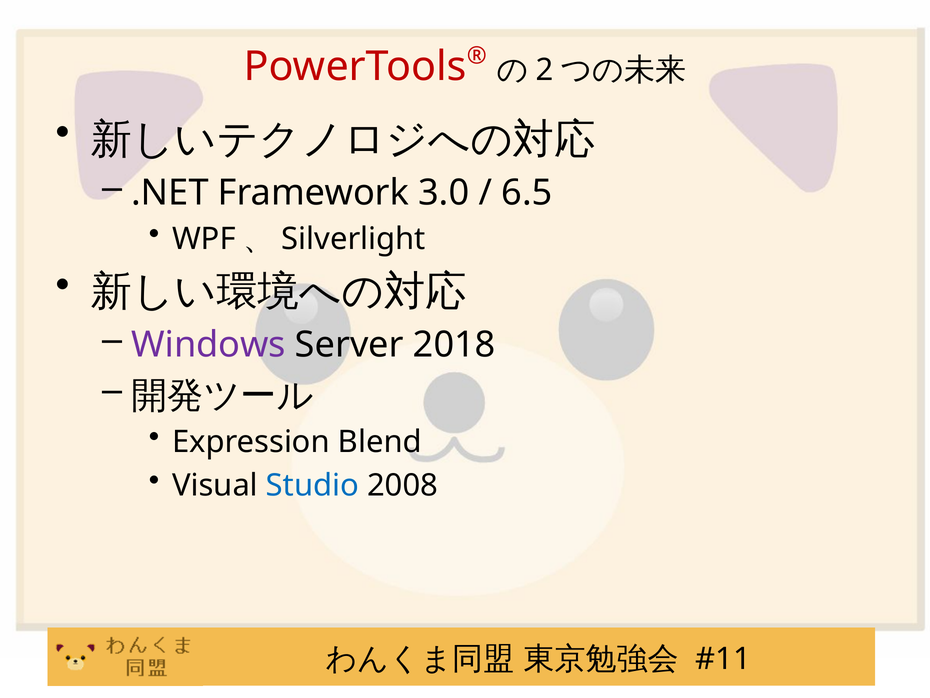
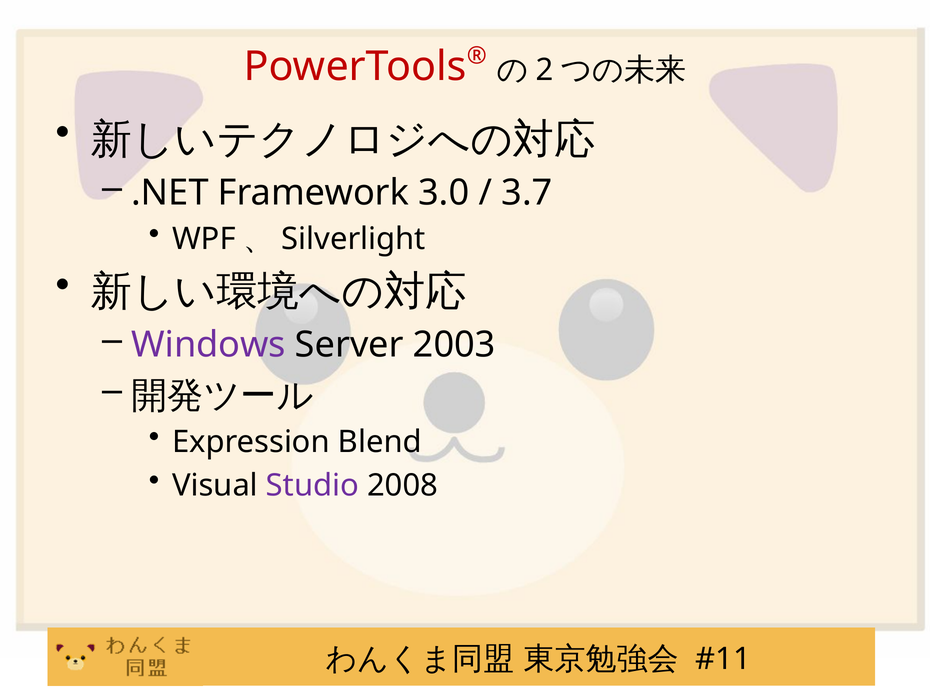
6.5: 6.5 -> 3.7 (527, 193)
2018: 2018 -> 2003 (454, 345)
Studio colour: blue -> purple (313, 485)
